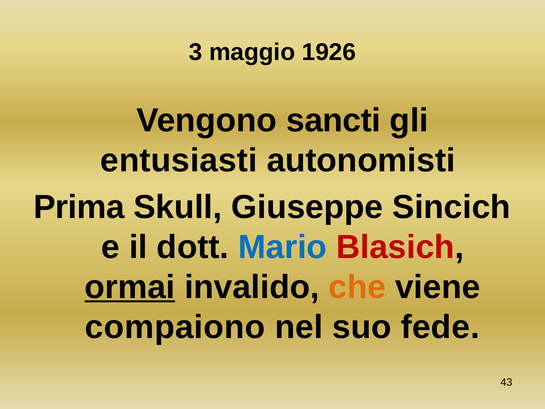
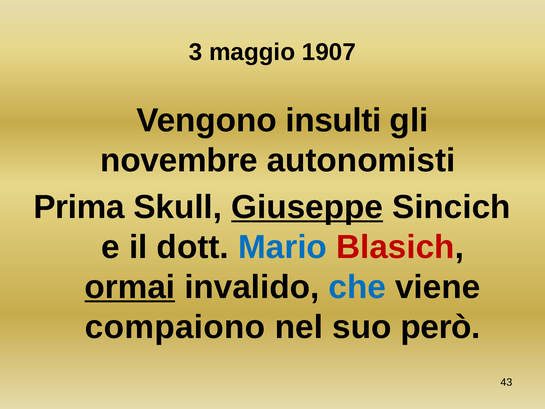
1926: 1926 -> 1907 (329, 52)
sancti: sancti -> insulti (333, 120)
entusiasti: entusiasti -> novembre (179, 160)
Giuseppe underline: none -> present (307, 207)
che colour: orange -> blue (357, 287)
fede: fede -> però (441, 327)
